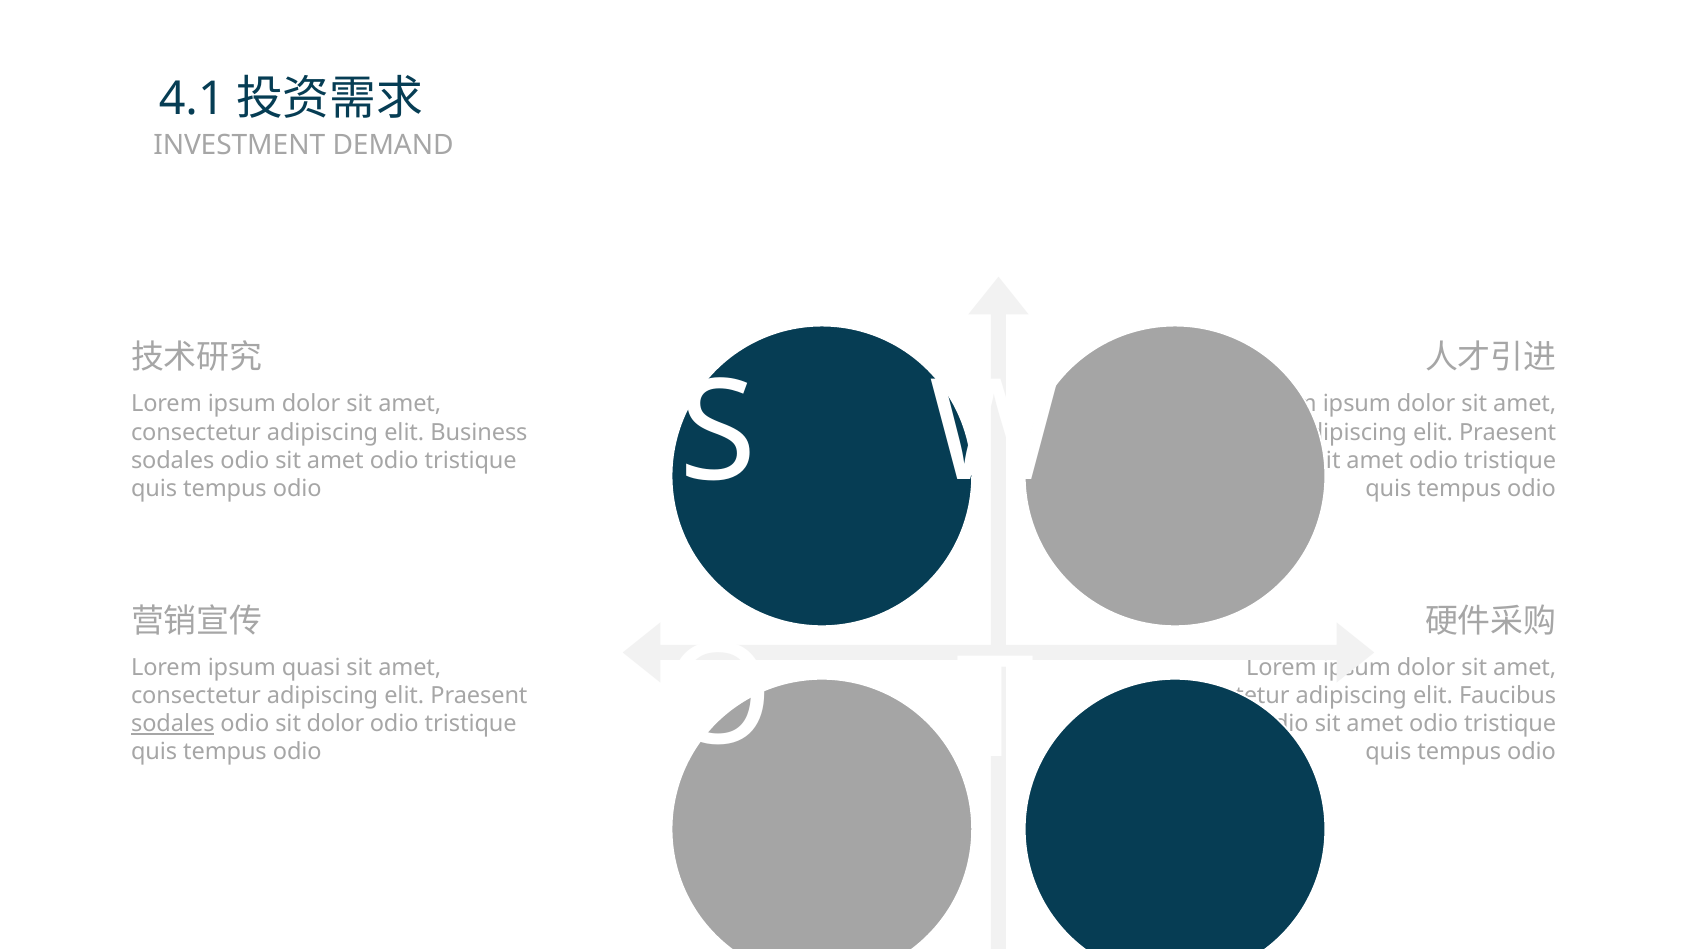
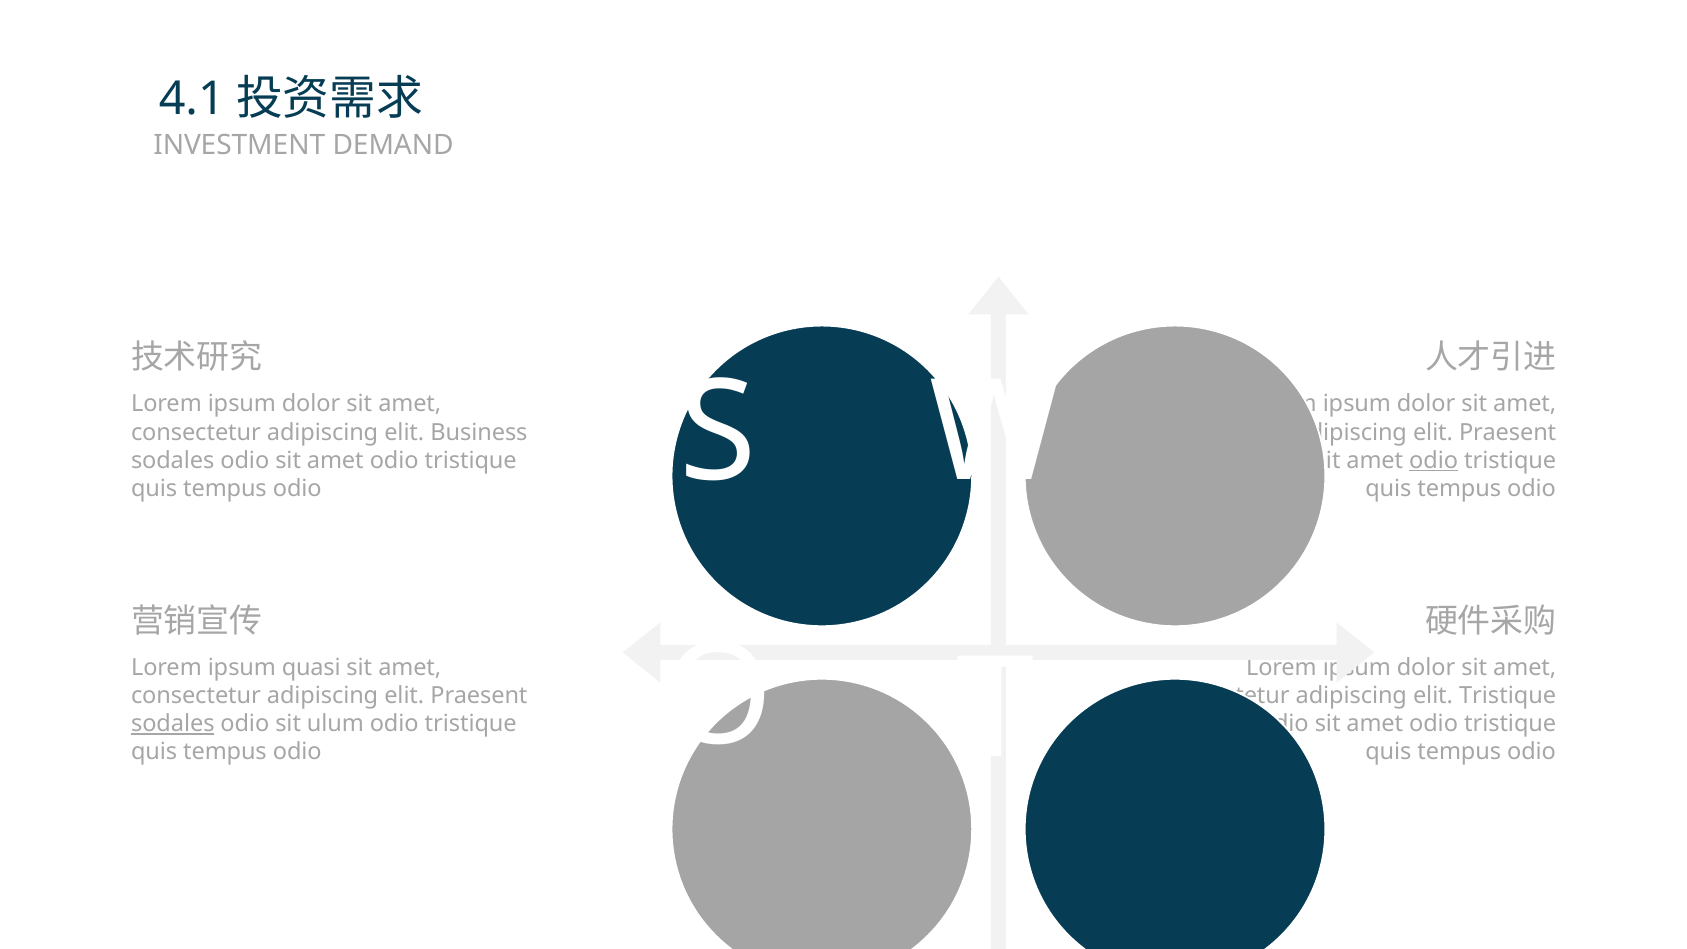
odio underline: none -> present (1434, 460)
elit Faucibus: Faucibus -> Tristique (1508, 696)
sit dolor: dolor -> ulum (335, 724)
